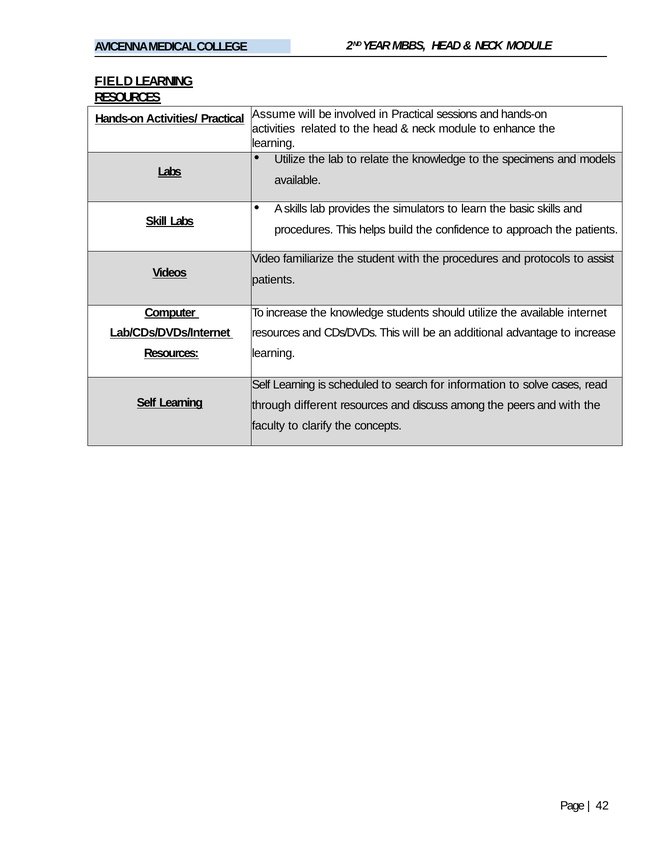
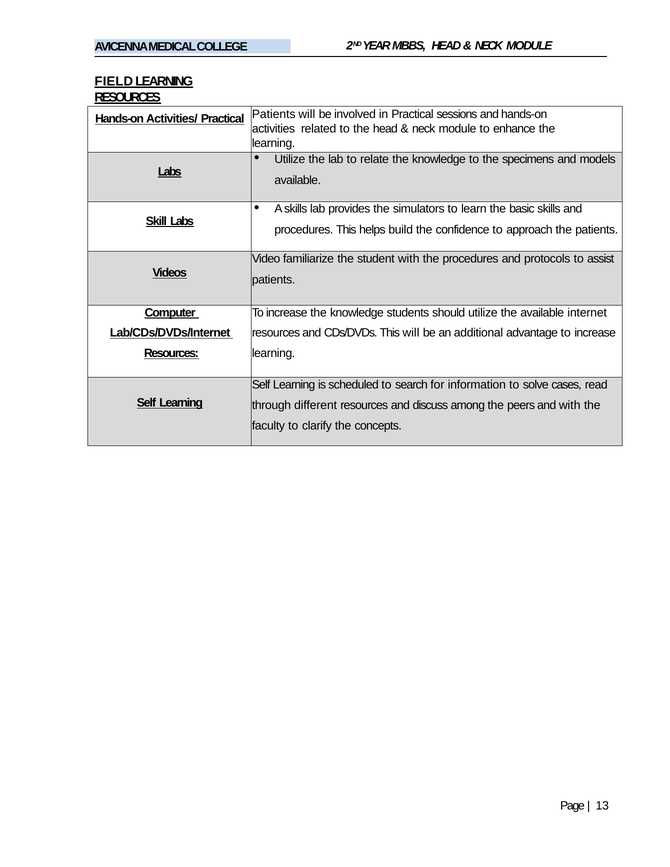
Practical Assume: Assume -> Patients (274, 114)
42: 42 -> 13 (602, 806)
